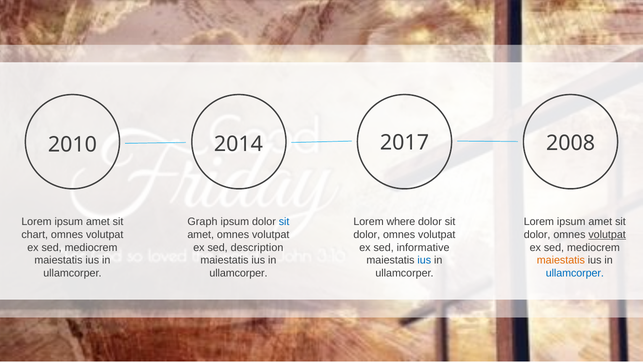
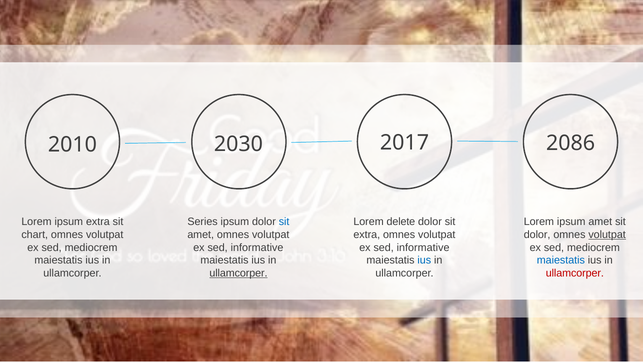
2014: 2014 -> 2030 (238, 144)
2008: 2008 -> 2086 (571, 143)
amet: amet -> extra (98, 222)
Graph: Graph -> Series (203, 222)
where: where -> delete (401, 222)
dolor: dolor -> extra (367, 234)
description: description -> informative (257, 247)
maiestatis colour: orange -> blue (561, 260)
ullamcorper underline: none -> present (238, 273)
ullamcorper colour: blue -> red (575, 273)
